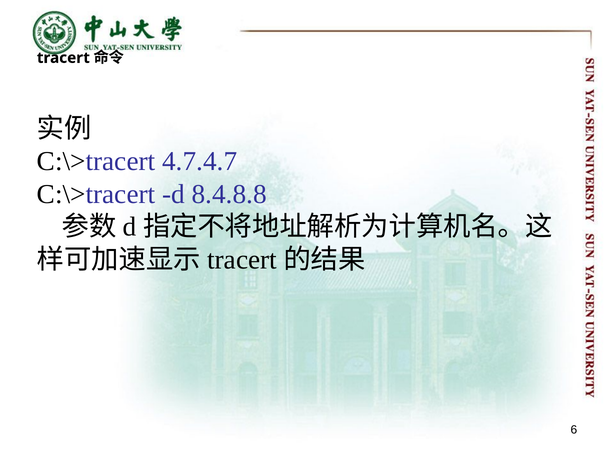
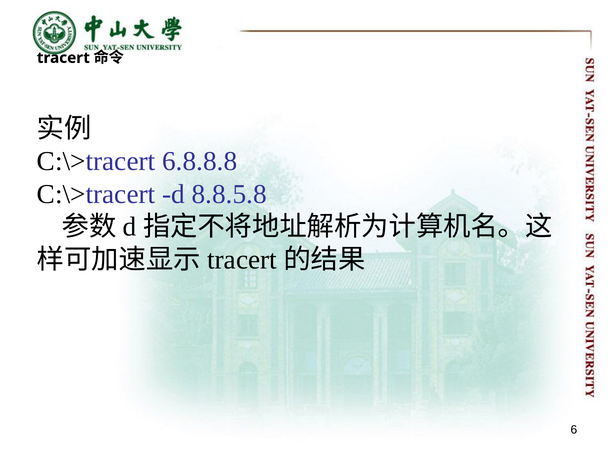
4.7.4.7: 4.7.4.7 -> 6.8.8.8 (200, 162)
8.4.8.8: 8.4.8.8 -> 8.8.5.8 (229, 194)
